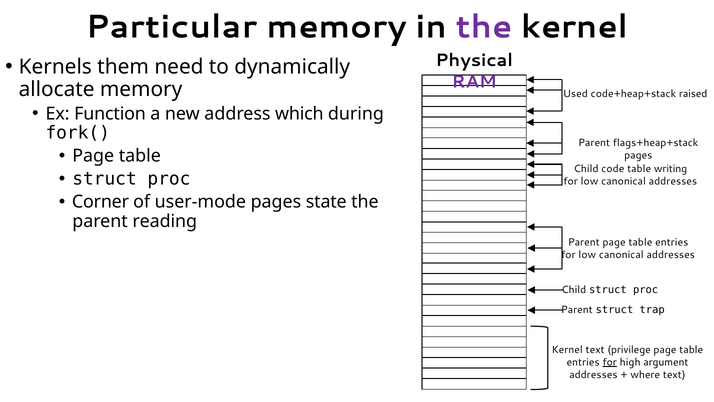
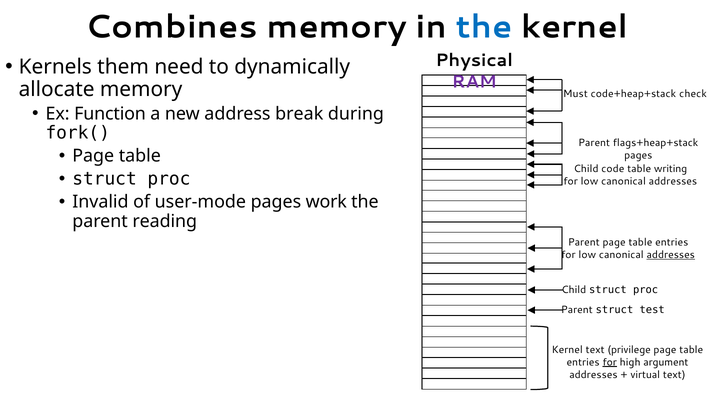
Particular: Particular -> Combines (171, 27)
the colour: purple -> blue (484, 27)
Used: Used -> Must (575, 94)
raised: raised -> check (693, 94)
which: which -> break (299, 114)
Corner: Corner -> Invalid (100, 202)
state: state -> work (326, 202)
addresses underline: none -> present (671, 255)
trap: trap -> test (652, 310)
where: where -> virtual (645, 374)
